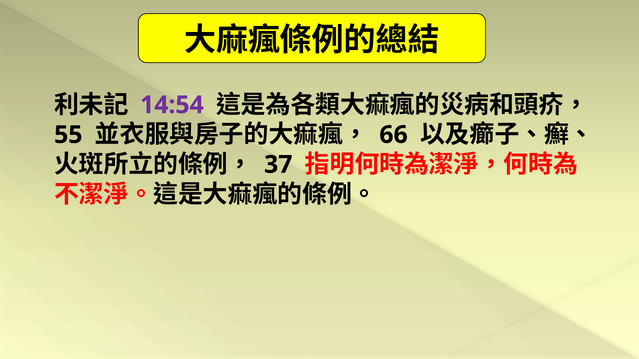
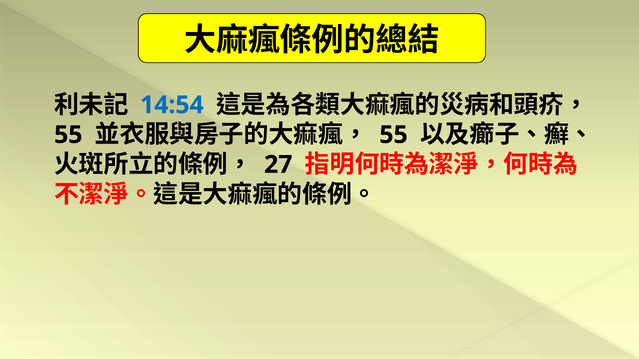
14:54 colour: purple -> blue (172, 105)
66: 66 -> 55 (394, 135)
37: 37 -> 27 (278, 165)
